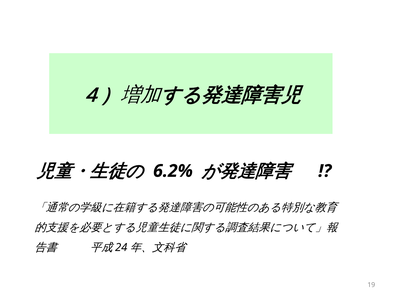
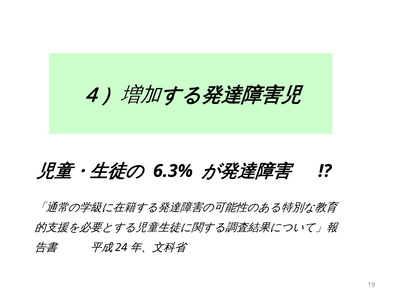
6.2%: 6.2% -> 6.3% (173, 171)
